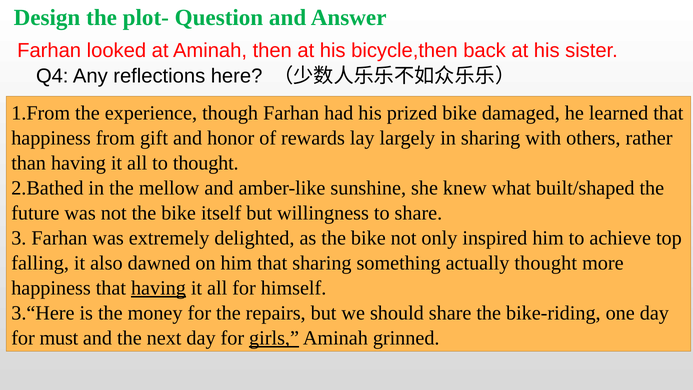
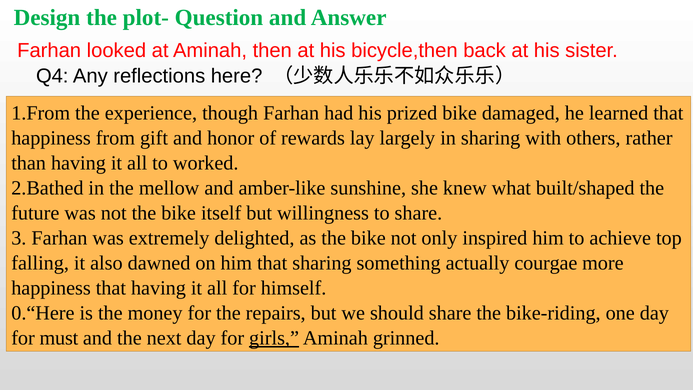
to thought: thought -> worked (206, 163)
actually thought: thought -> courgae (546, 263)
having underline: present -> none (158, 288)
3.“Here: 3.“Here -> 0.“Here (43, 313)
